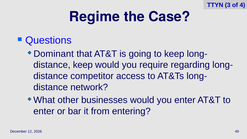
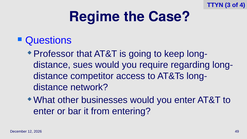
Dominant: Dominant -> Professor (54, 54)
keep: keep -> sues (83, 65)
